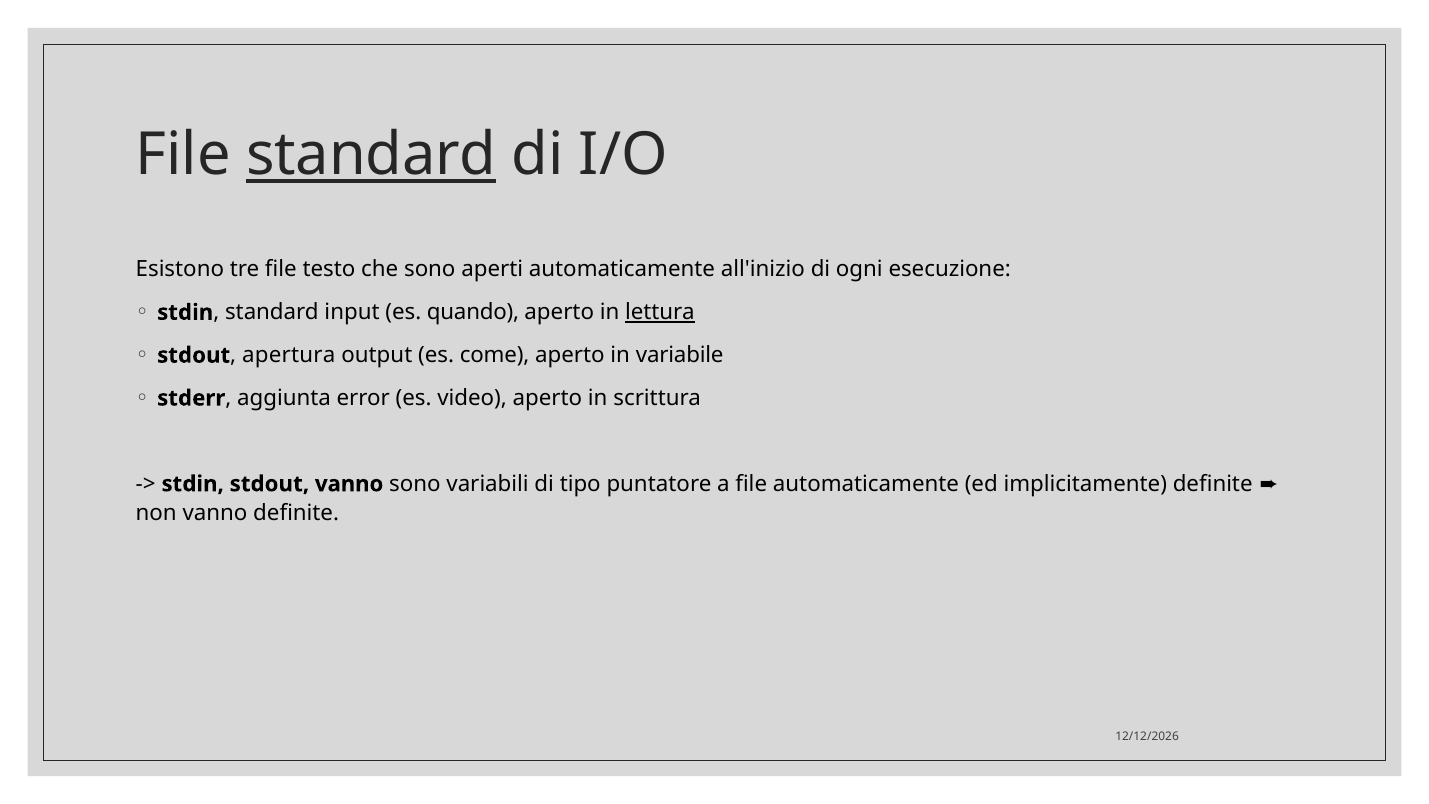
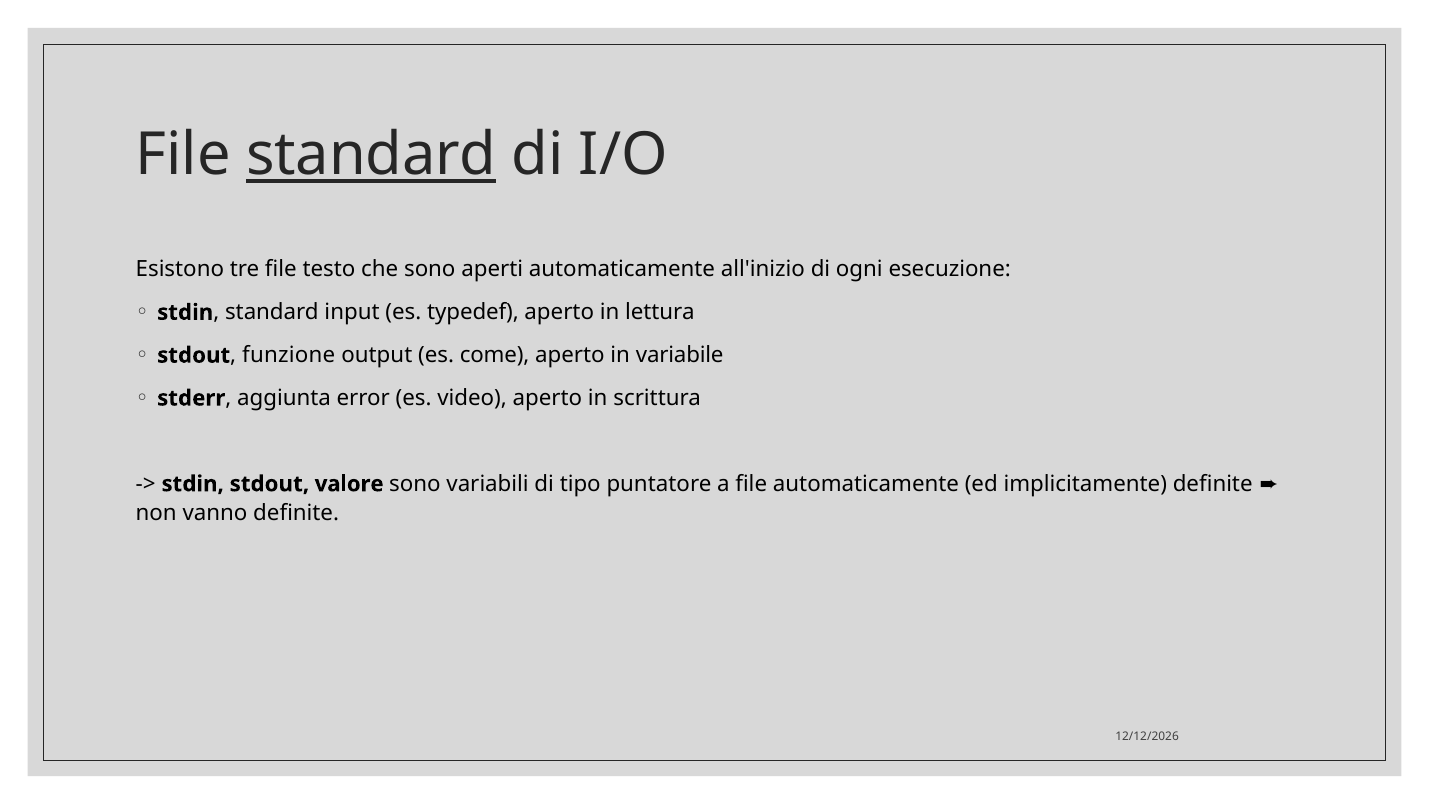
quando: quando -> typedef (473, 312)
lettura underline: present -> none (660, 312)
apertura: apertura -> funzione (289, 355)
stdout vanno: vanno -> valore (349, 484)
